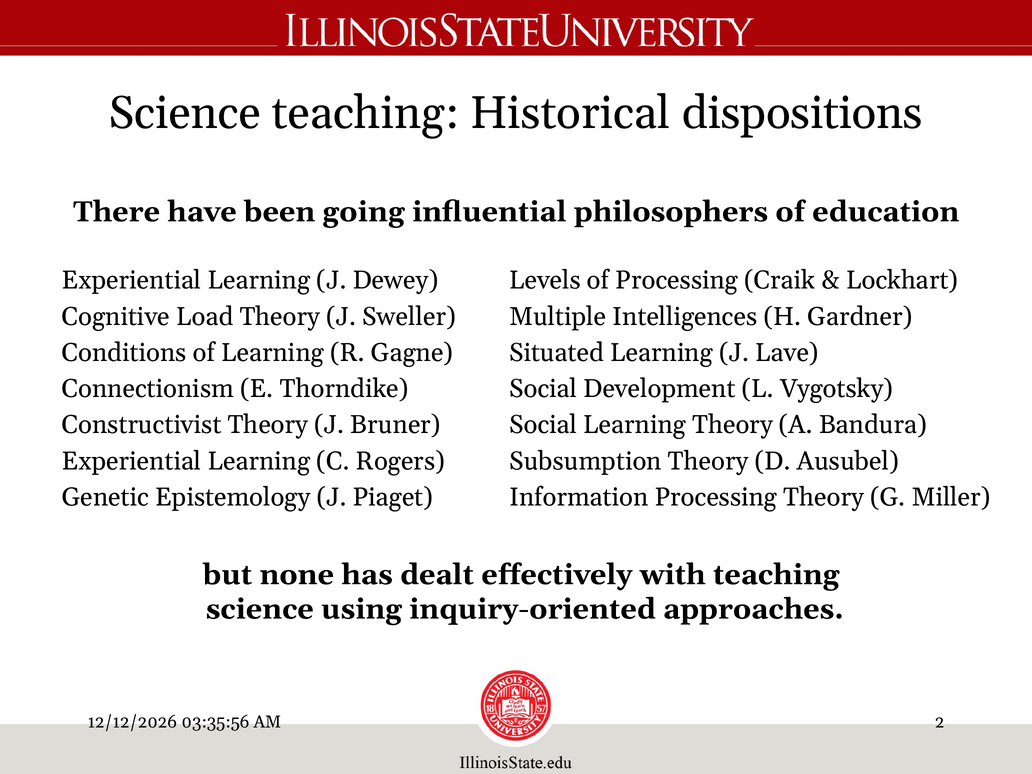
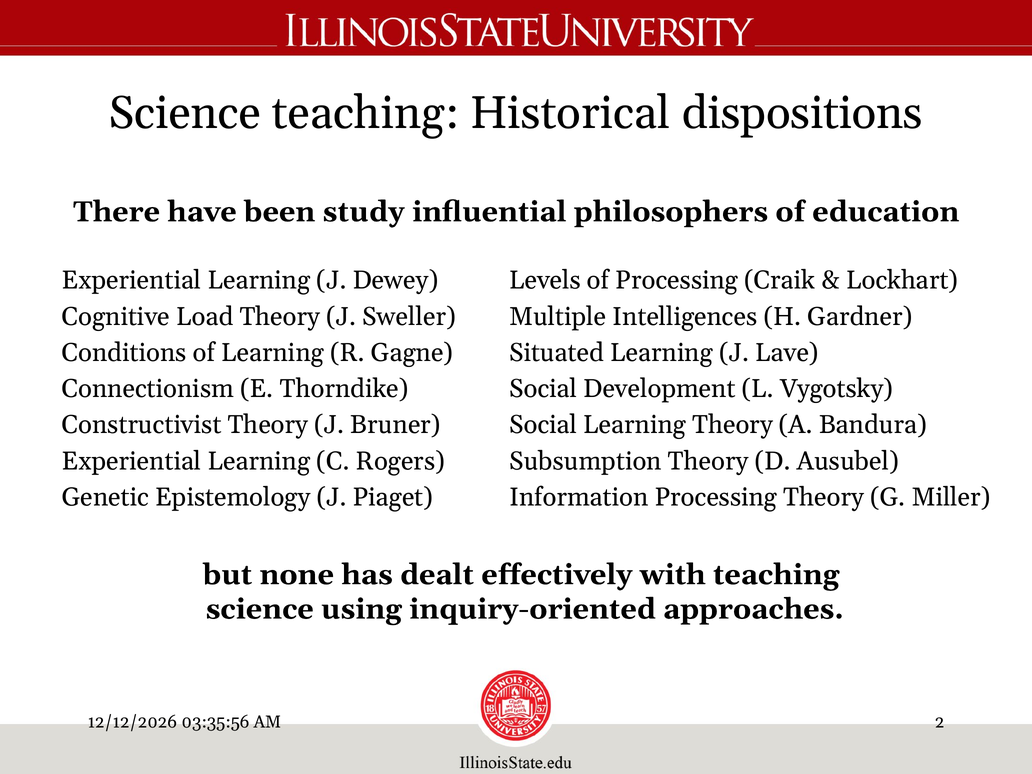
going: going -> study (364, 212)
